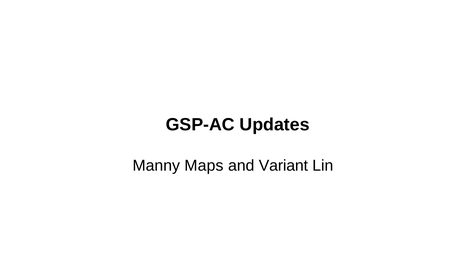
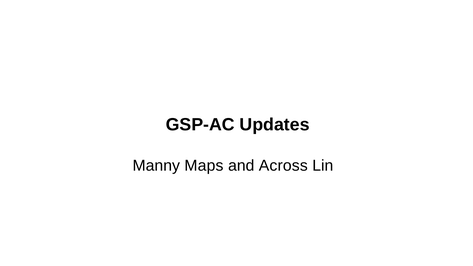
Variant: Variant -> Across (283, 166)
